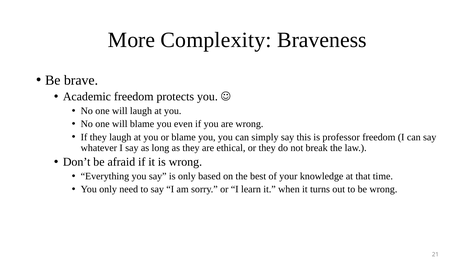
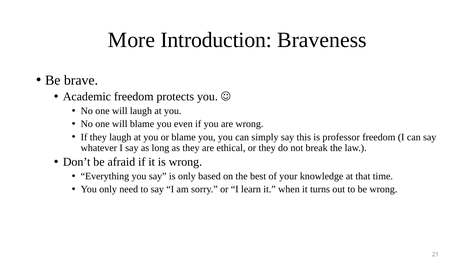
Complexity: Complexity -> Introduction (216, 40)
